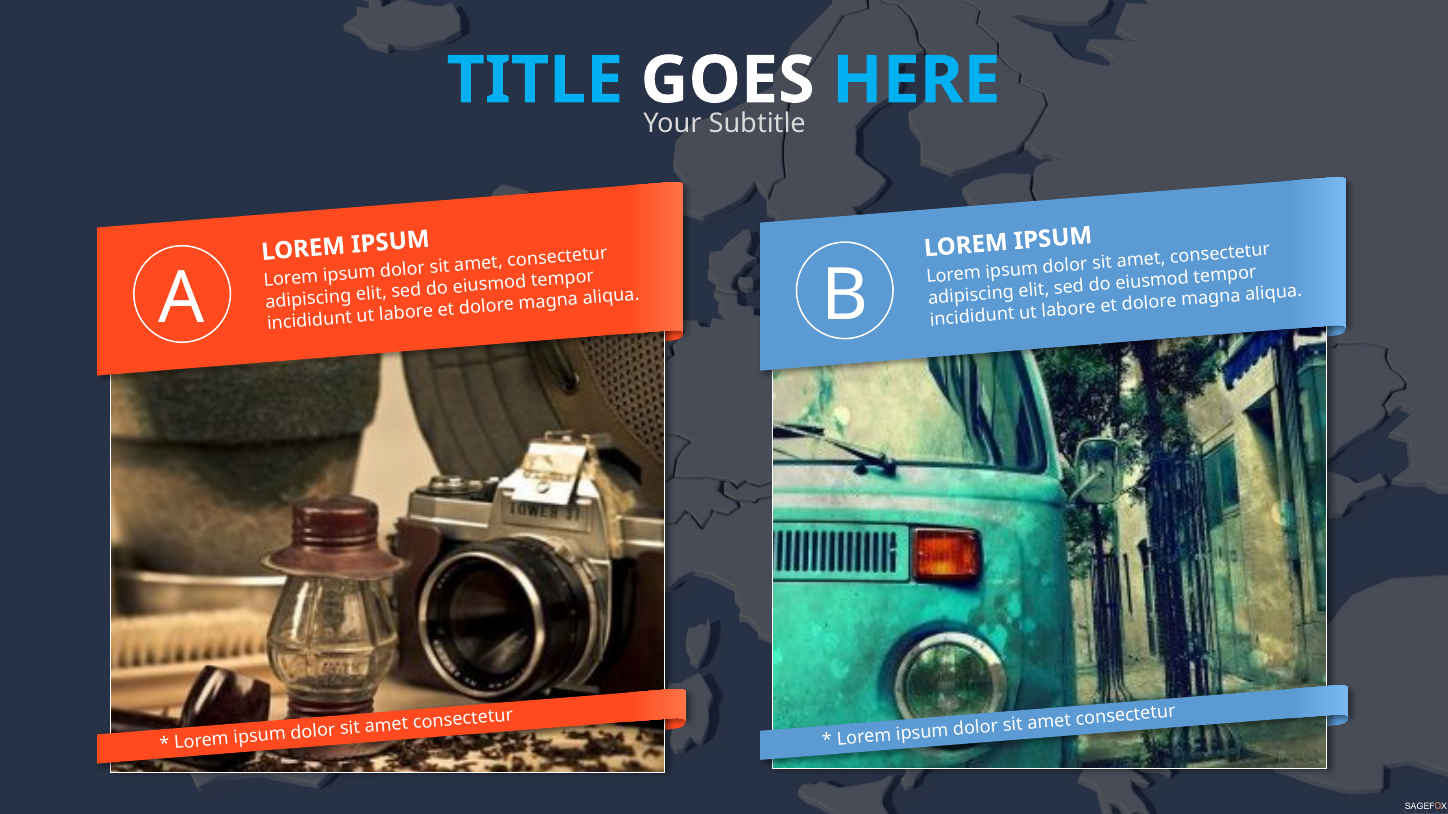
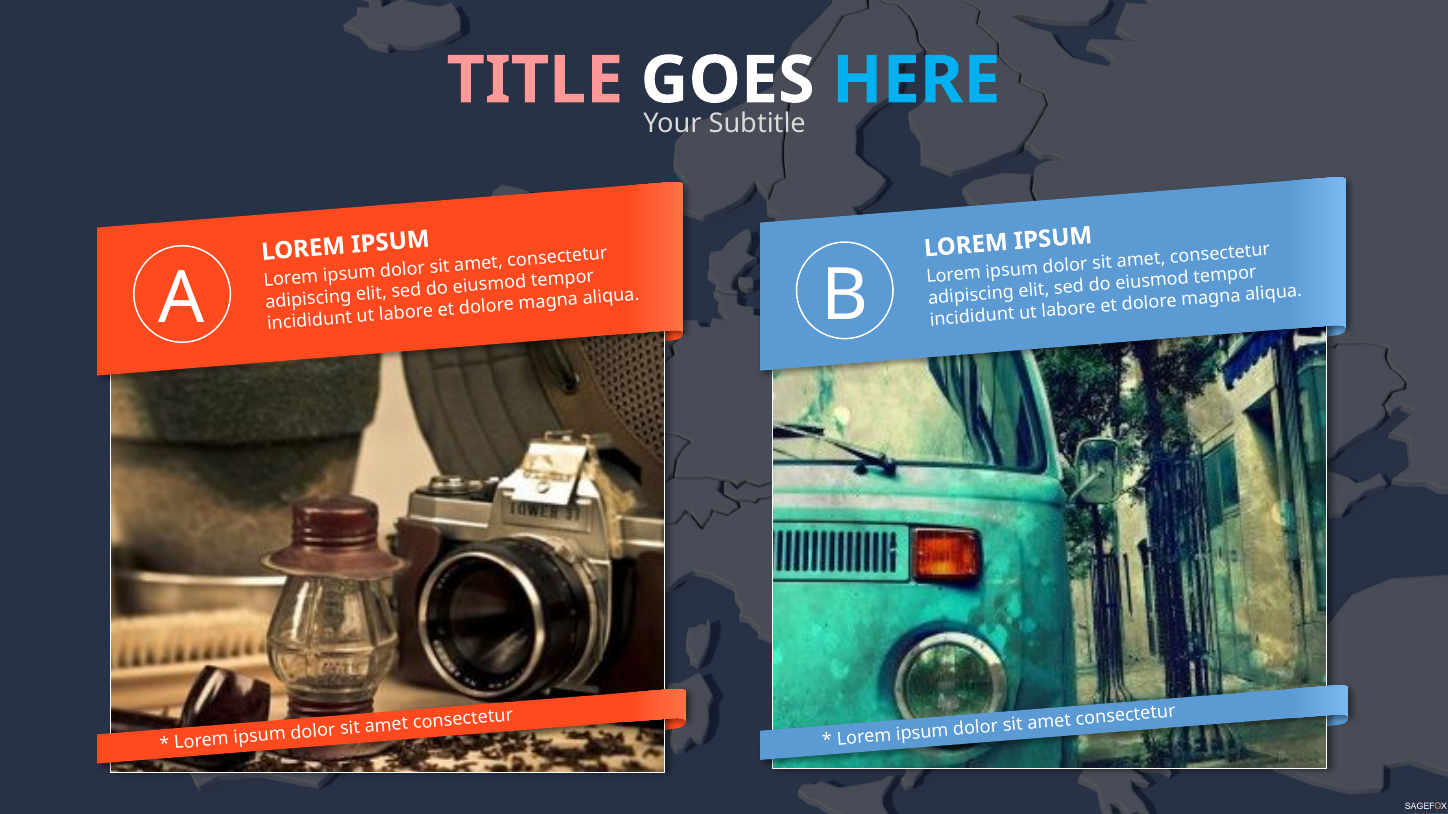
TITLE colour: light blue -> pink (535, 80)
